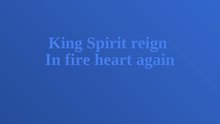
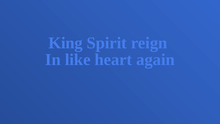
fire: fire -> like (78, 59)
